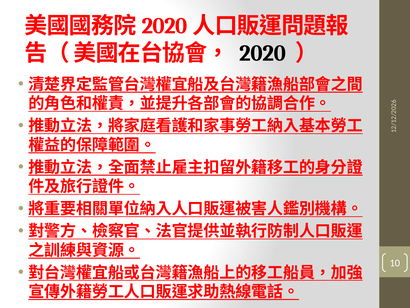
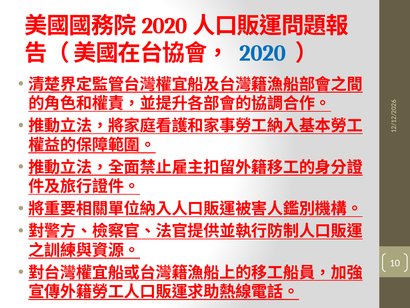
2020 colour: black -> blue (262, 53)
